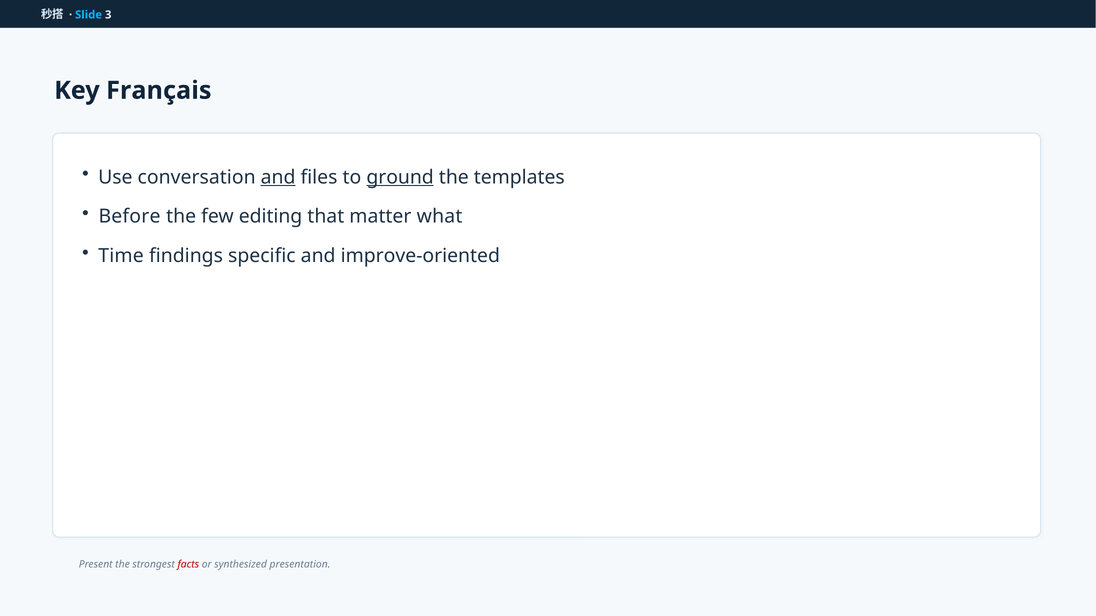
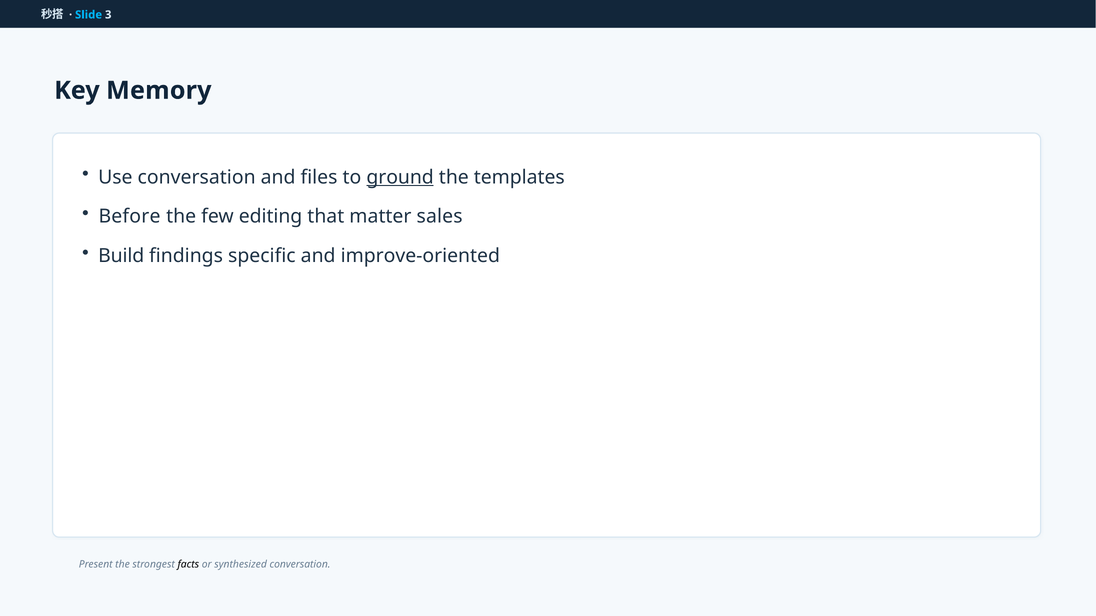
Français: Français -> Memory (159, 91)
and underline: present -> none (278, 177)
what: what -> sales (440, 217)
Time: Time -> Build (121, 256)
facts colour: red -> black (188, 565)
synthesized presentation: presentation -> conversation (300, 565)
